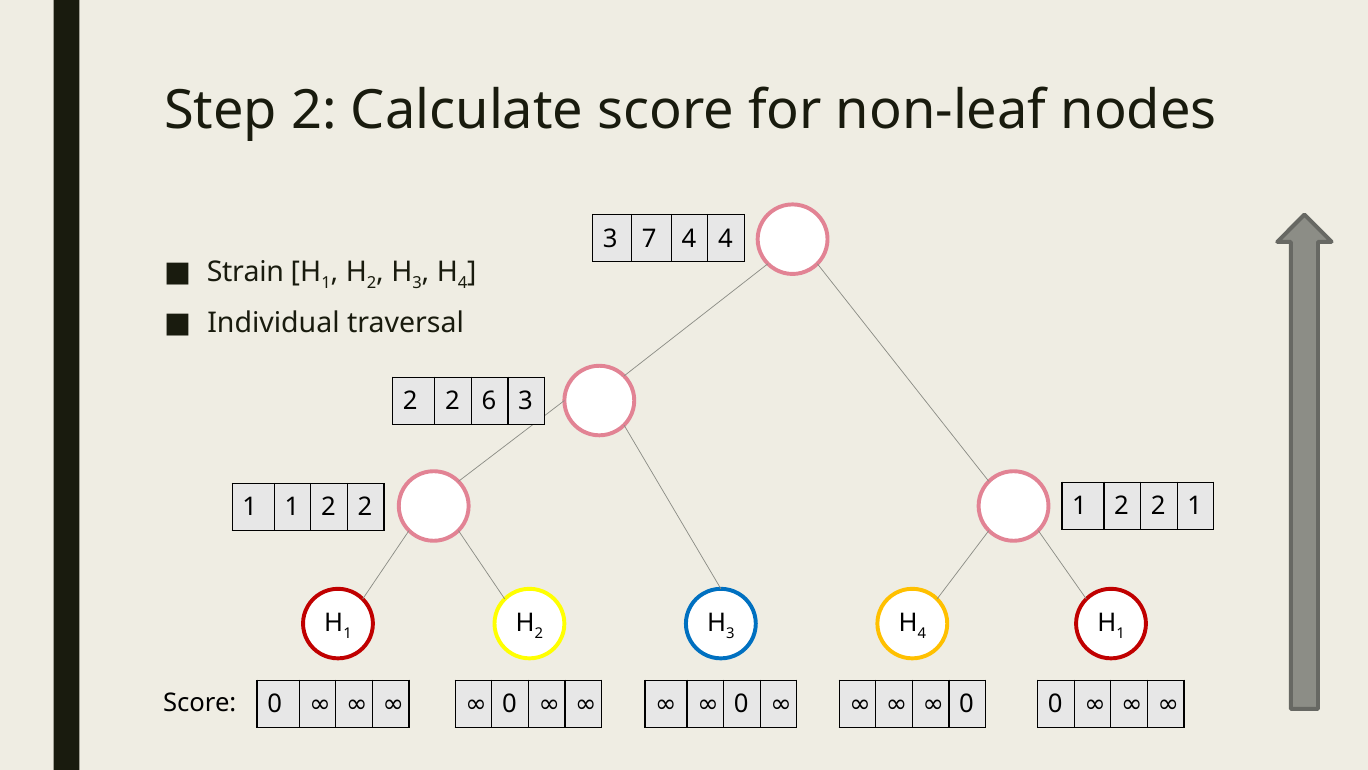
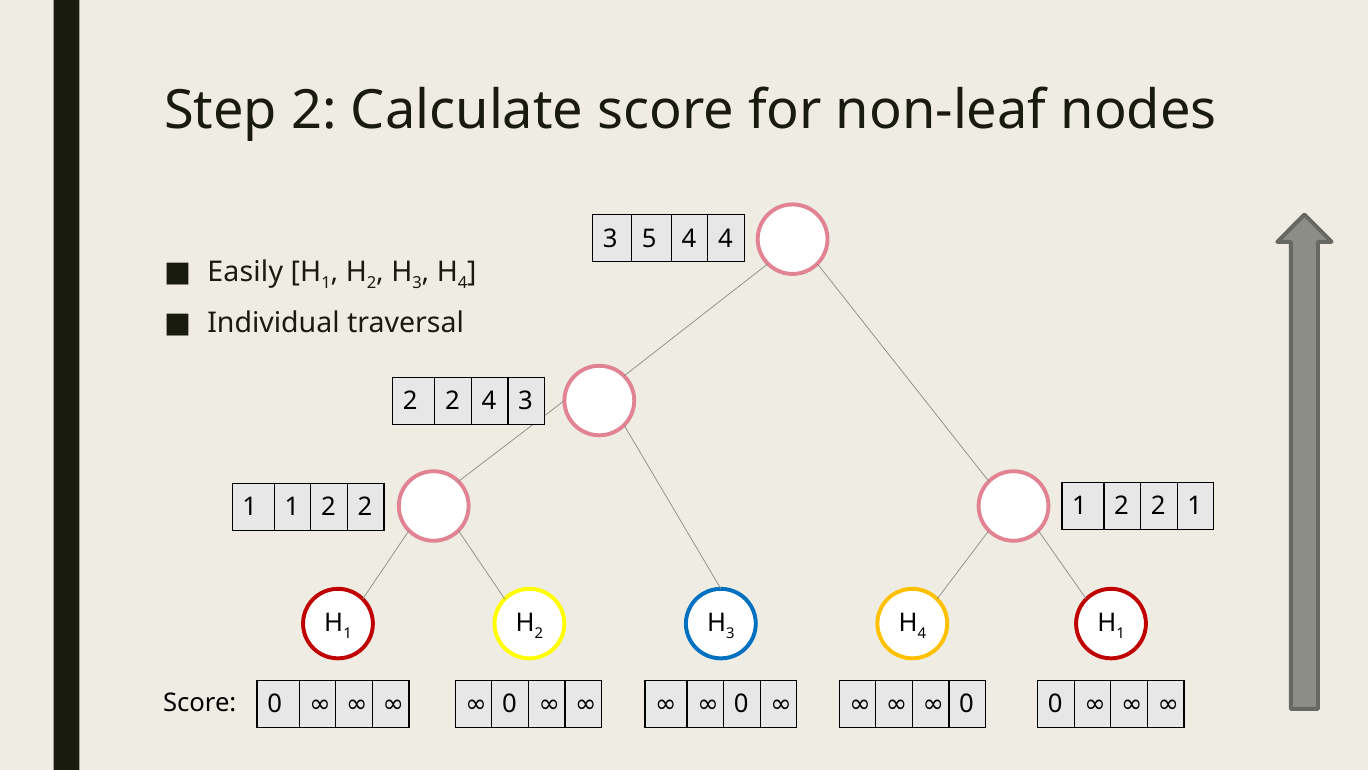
7: 7 -> 5 (649, 238)
Strain: Strain -> Easily (245, 272)
2 6: 6 -> 4 (489, 401)
